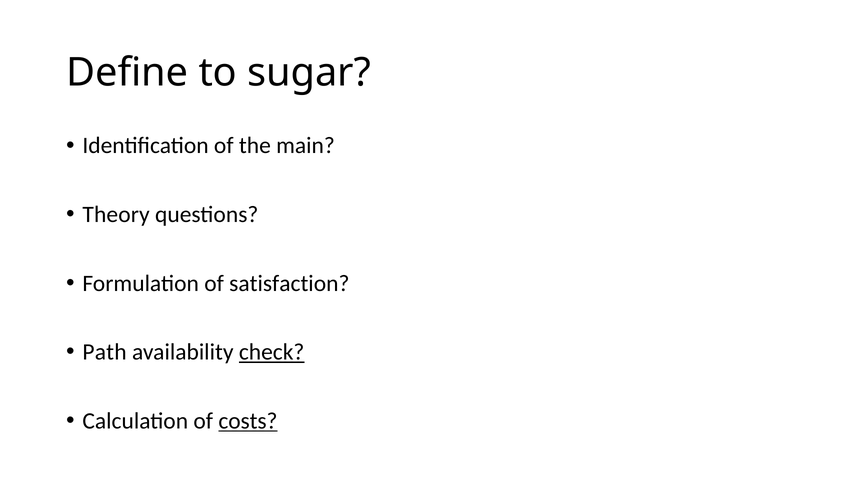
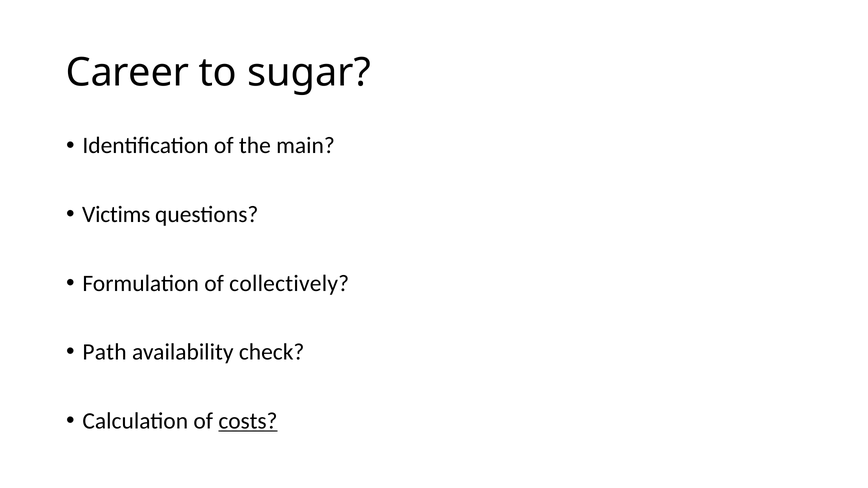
Define: Define -> Career (127, 73)
Theory: Theory -> Victims (116, 215)
satisfaction: satisfaction -> collectively (289, 283)
check underline: present -> none (272, 352)
